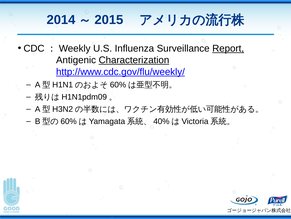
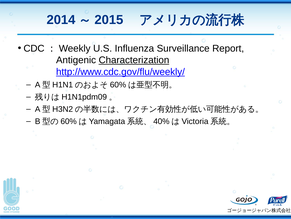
Report underline: present -> none (228, 48)
